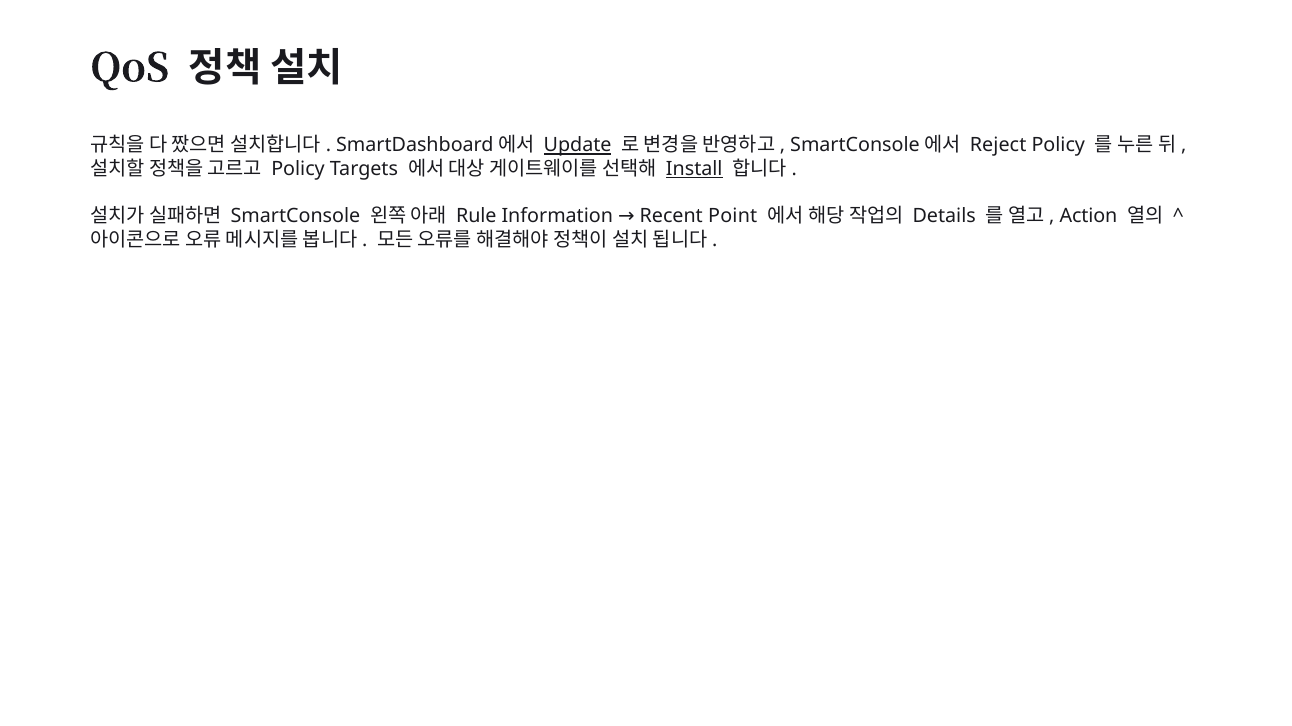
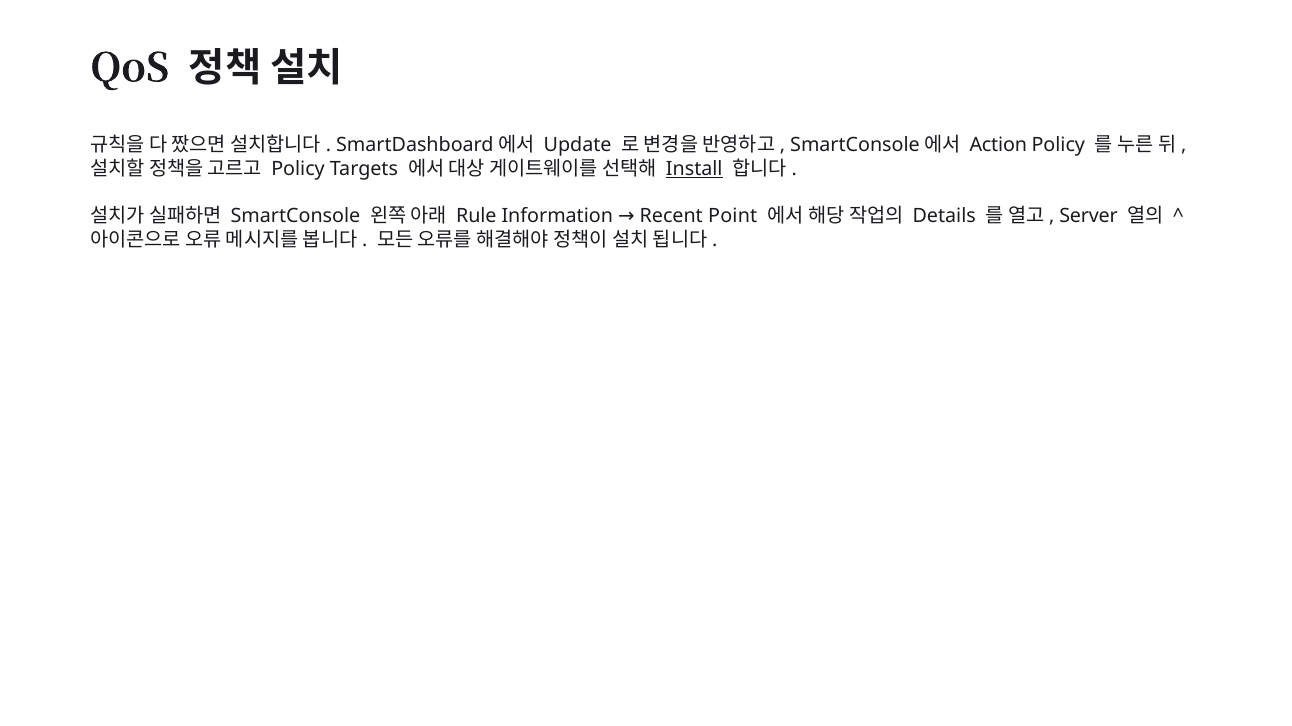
Update underline: present -> none (578, 146)
Reject: Reject -> Action (998, 146)
Action: Action -> Server (1088, 217)
